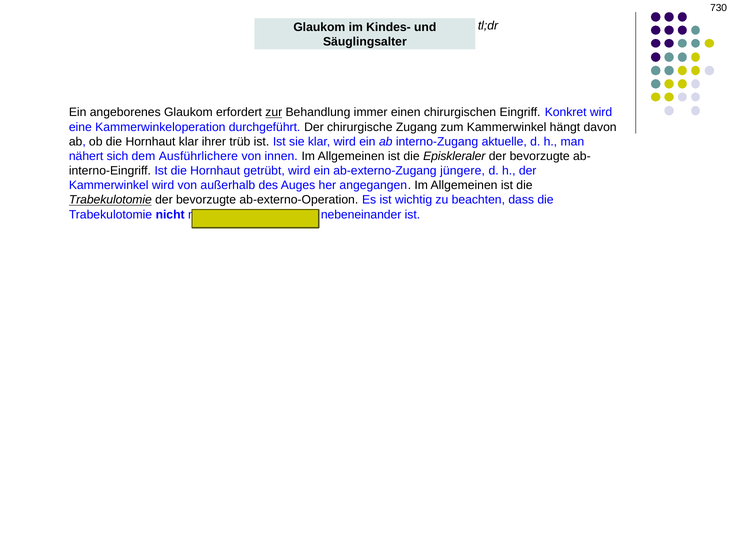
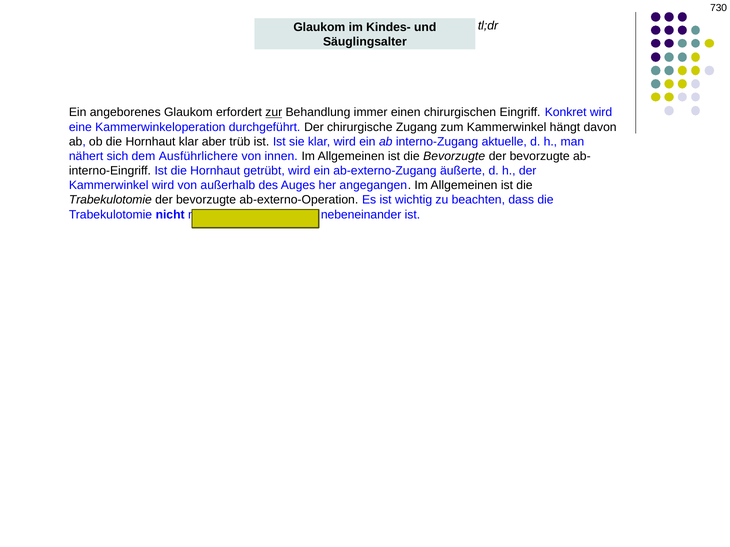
ihrer: ihrer -> aber (214, 142)
die Episkleraler: Episkleraler -> Bevorzugte (454, 156)
jüngere: jüngere -> äußerte (463, 171)
Trabekulotomie underline: present -> none (110, 200)
